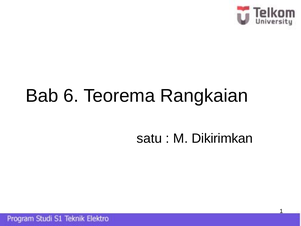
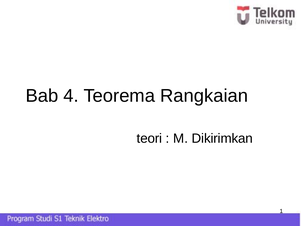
6: 6 -> 4 (71, 96)
satu: satu -> teori (149, 138)
